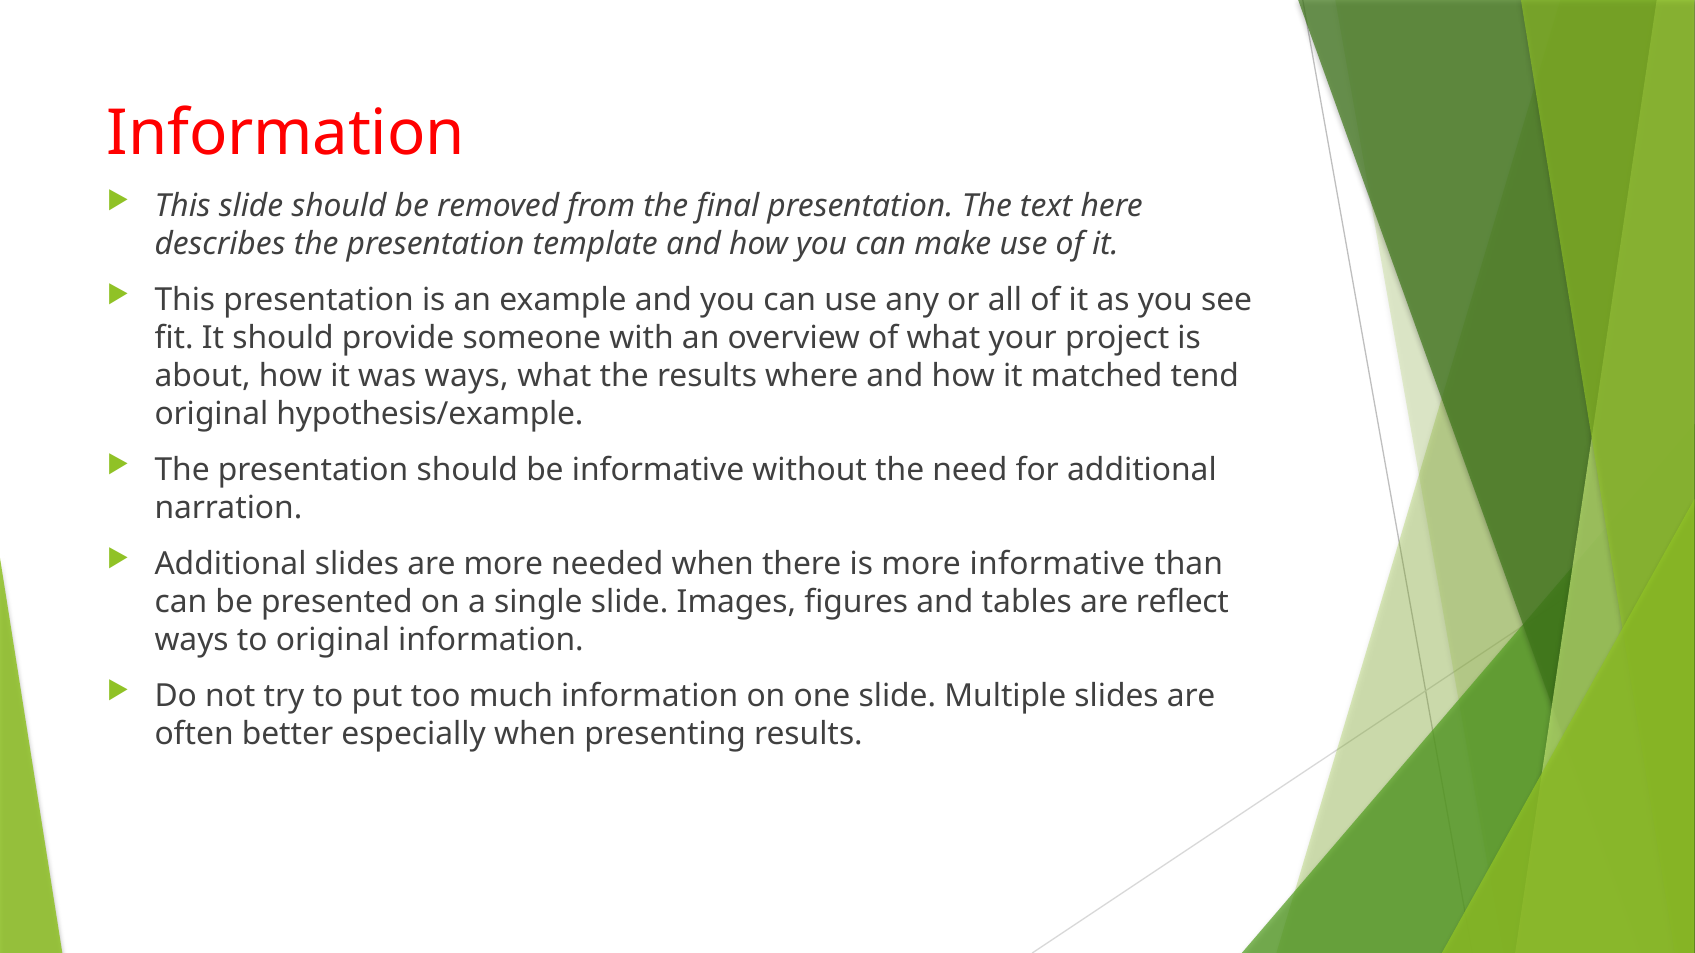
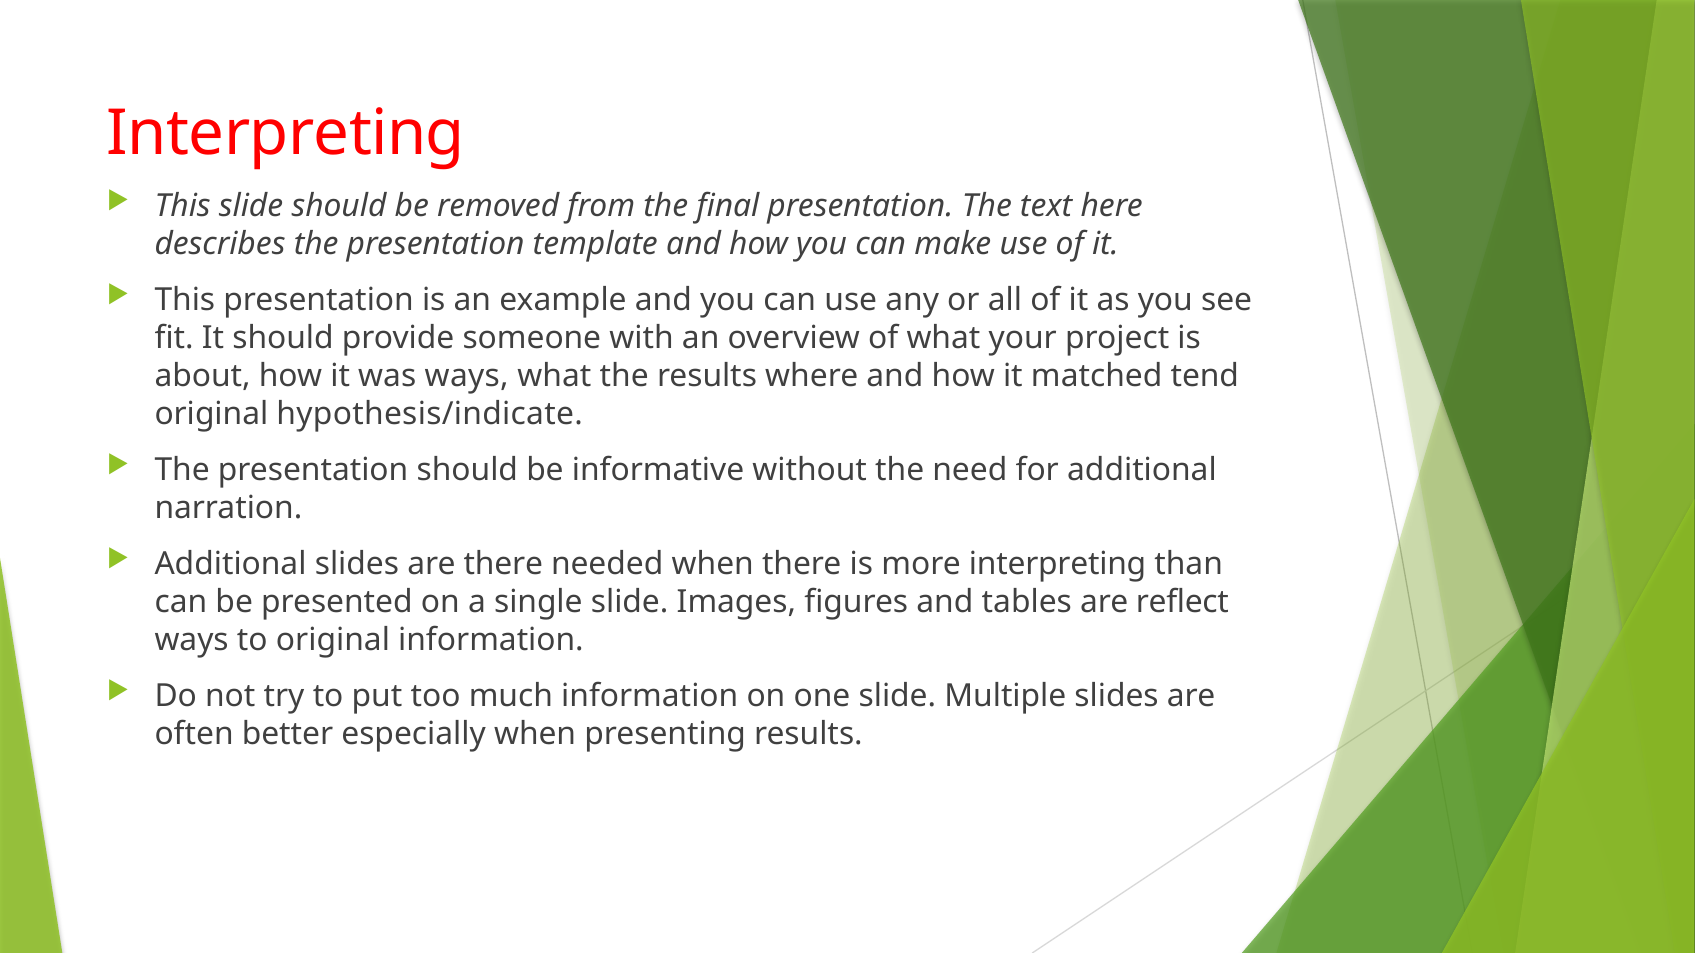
Information: Information -> Interpreting (286, 134)
hypothesis/example: hypothesis/example -> hypothesis/indicate (430, 414)
are more: more -> there (503, 564)
more informative: informative -> interpreting (1058, 564)
